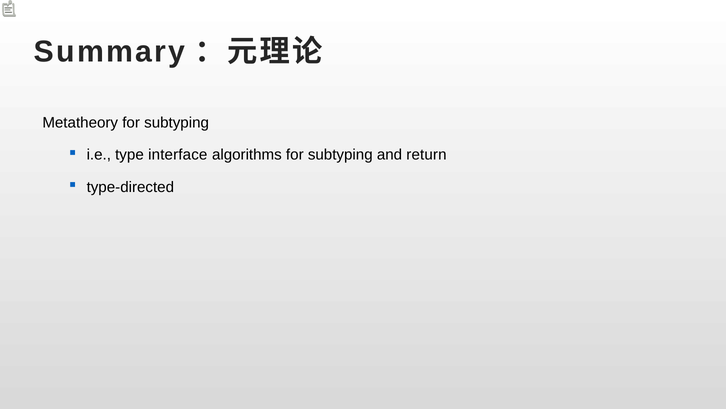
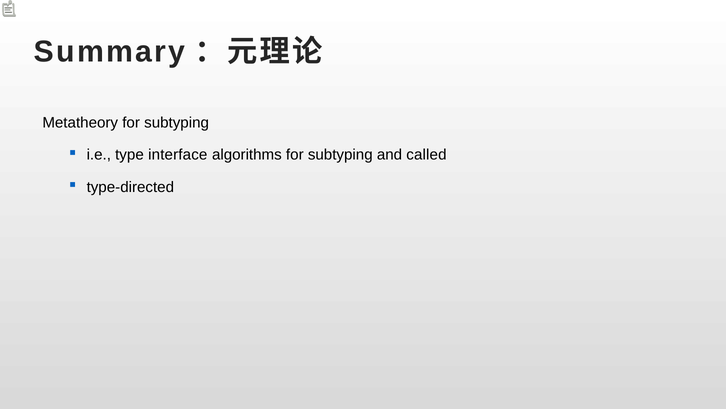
return: return -> called (426, 155)
